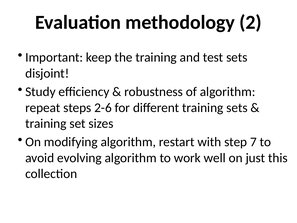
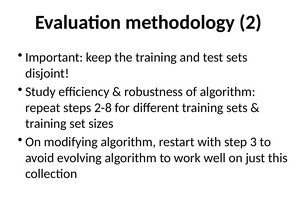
2-6: 2-6 -> 2-8 (103, 108)
7: 7 -> 3 (253, 142)
